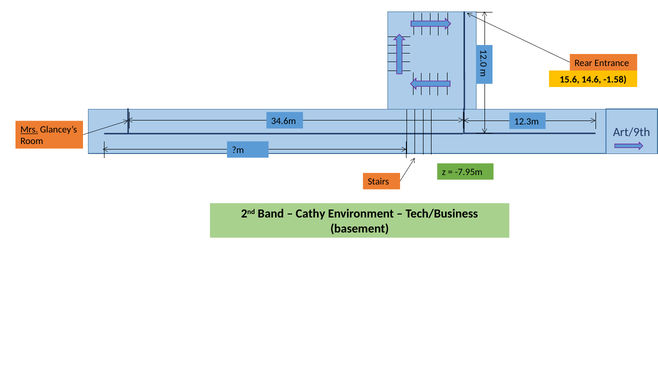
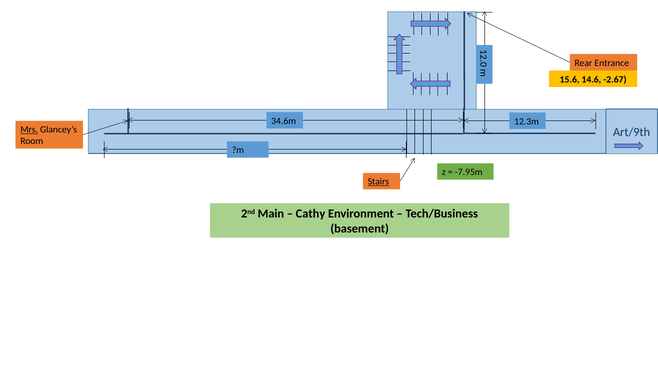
-1.58: -1.58 -> -2.67 (615, 79)
Stairs underline: none -> present (378, 182)
Band: Band -> Main (271, 214)
